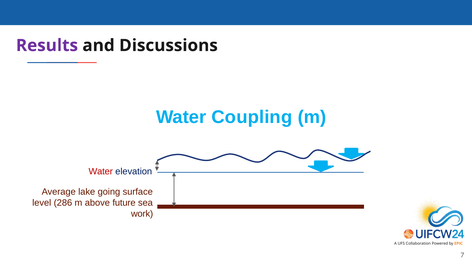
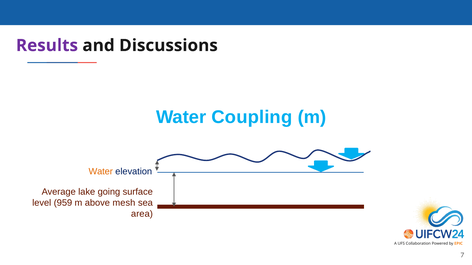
Water colour: red -> orange (101, 172)
286: 286 -> 959 (63, 203)
future: future -> mesh (124, 203)
work: work -> area (142, 214)
